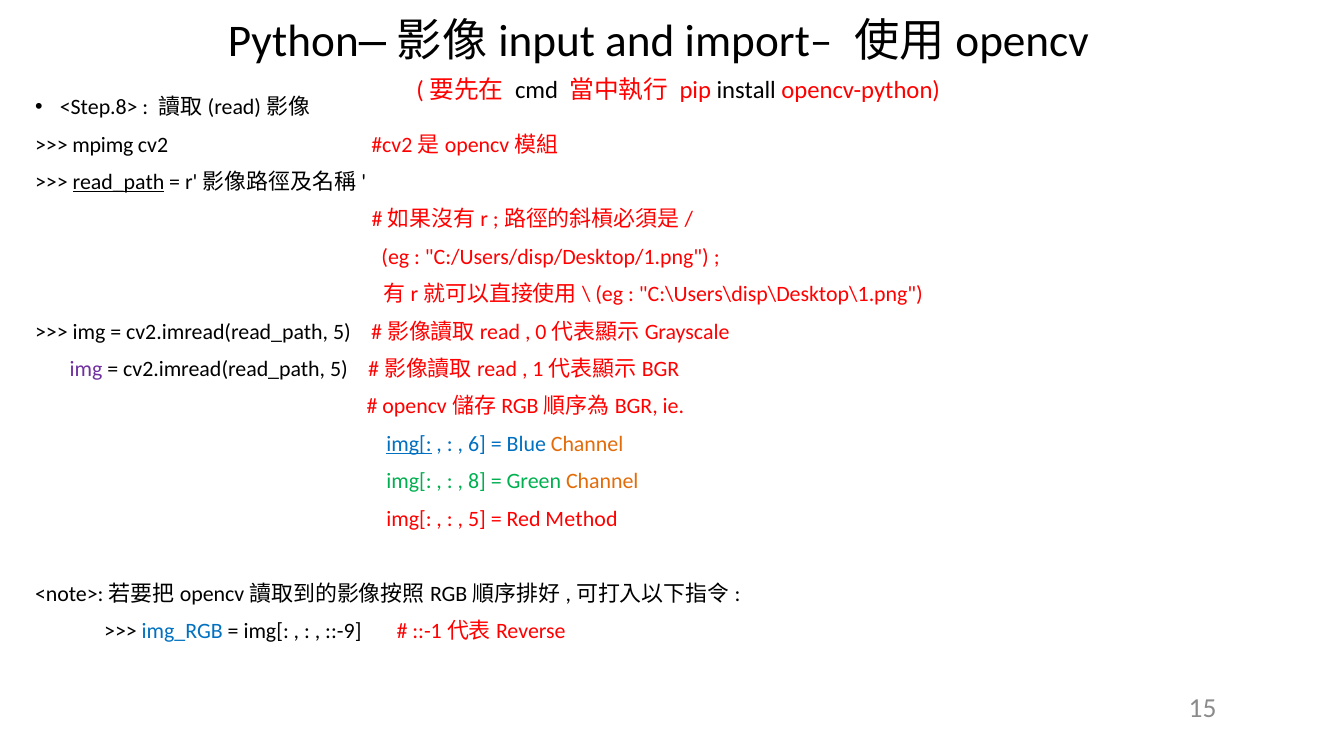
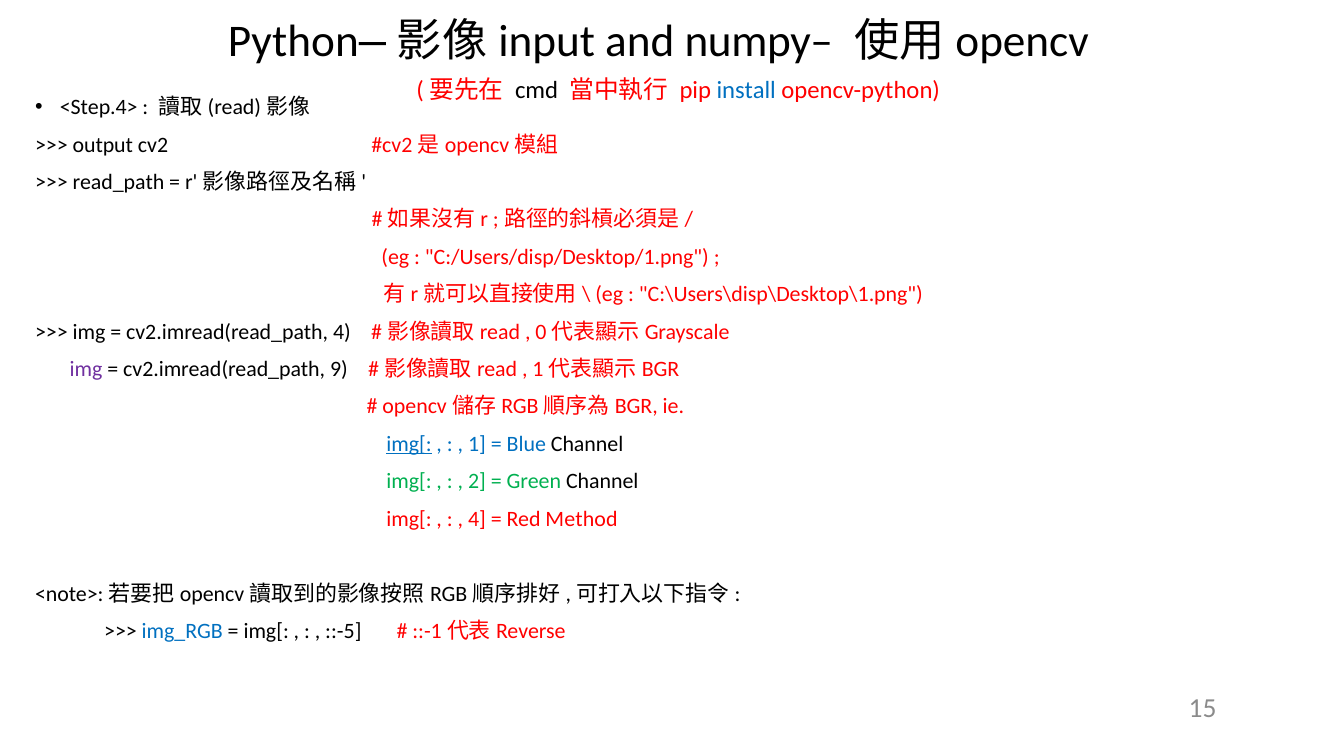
import–: import– -> numpy– (759, 42)
install colour: black -> blue (746, 91)
<Step.8>: <Step.8> -> <Step.4> (99, 107)
mpimg: mpimg -> output (103, 145)
read_path underline: present -> none (118, 182)
5: 5 -> 4 (342, 332)
5: 5 -> 9 (339, 369)
6: 6 -> 1 (477, 444)
Channel colour: orange -> black (587, 444)
8: 8 -> 2 (477, 481)
Channel colour: orange -> black (602, 481)
5: 5 -> 4 (477, 519)
::-9: ::-9 -> ::-5 (343, 631)
